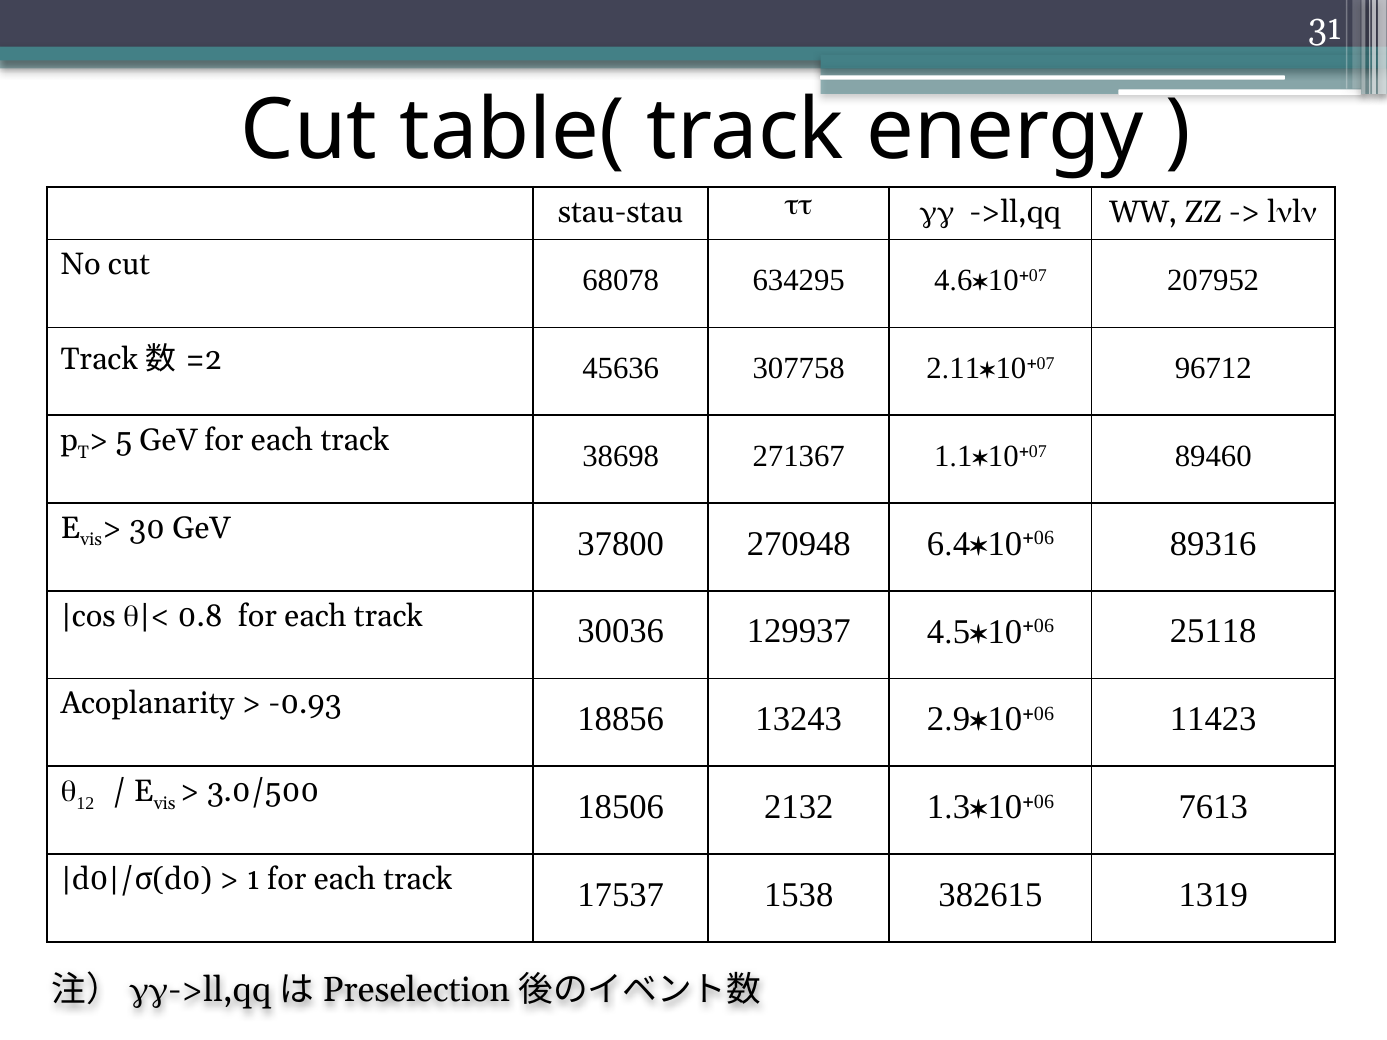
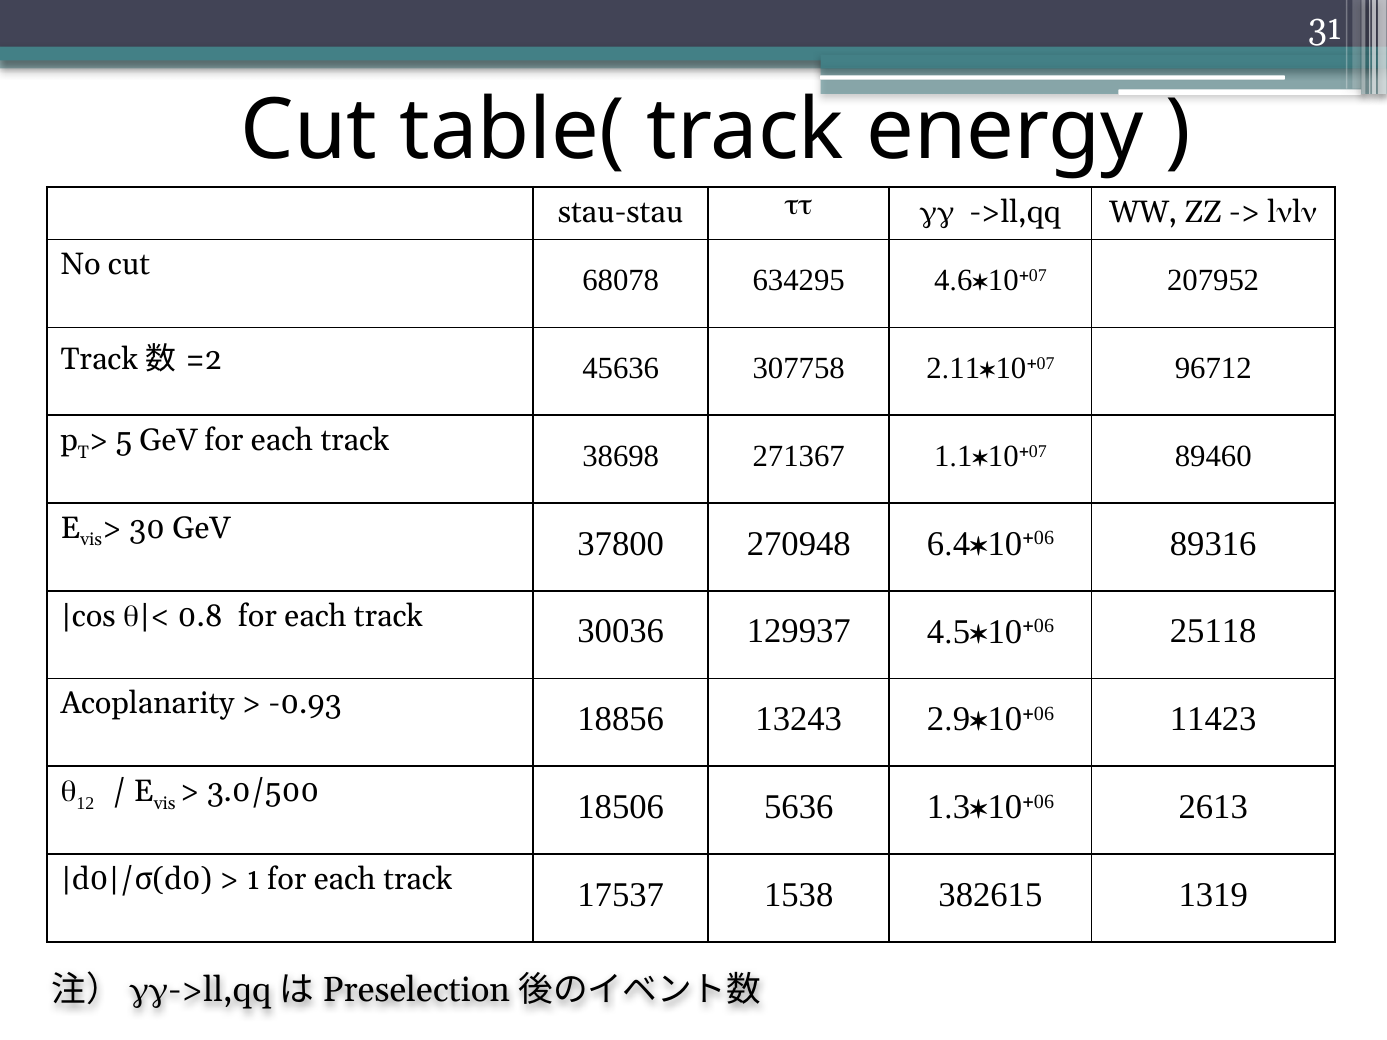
2132: 2132 -> 5636 (799, 807)
7613: 7613 -> 2613 (1213, 807)
